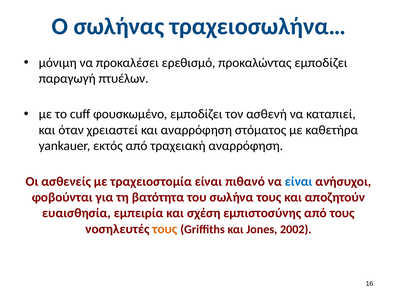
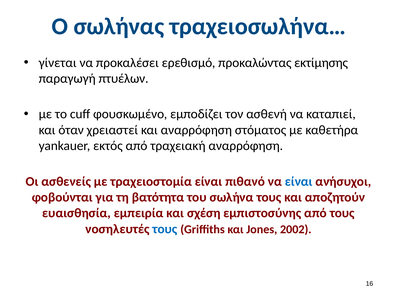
μόνιμη: μόνιμη -> γίνεται (58, 63)
προκαλώντας εμποδίζει: εμποδίζει -> εκτίμησης (321, 63)
τους colour: orange -> blue (165, 230)
